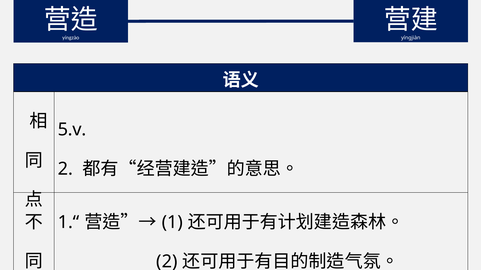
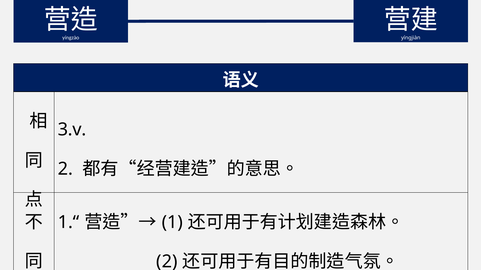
5.v: 5.v -> 3.v (72, 130)
